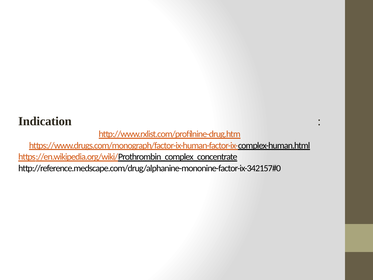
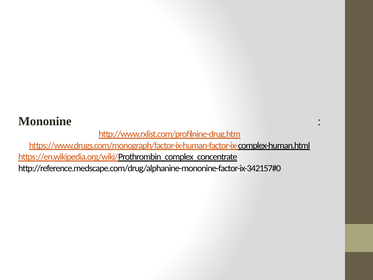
Indication: Indication -> Mononine (45, 121)
